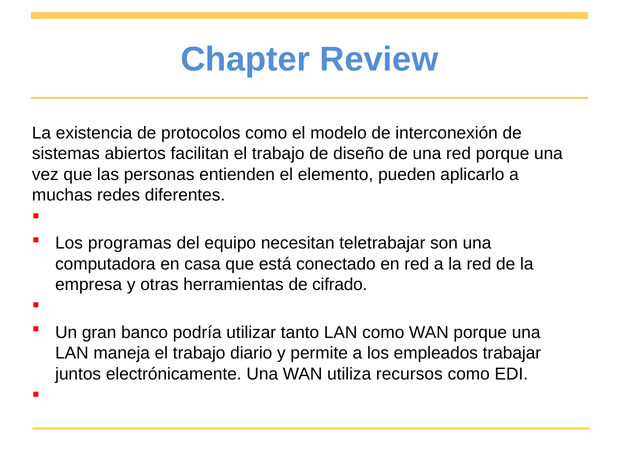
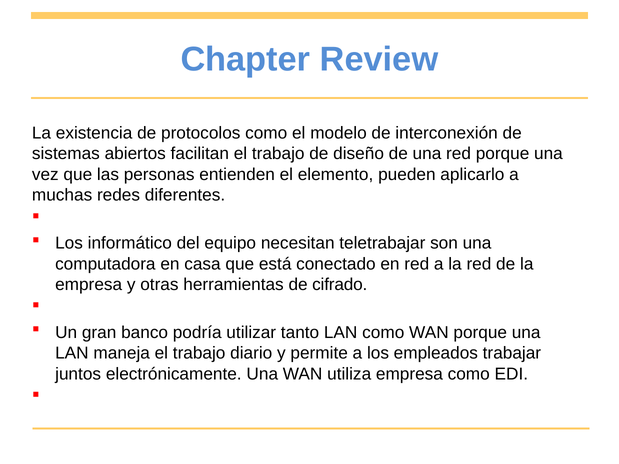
programas: programas -> informático (130, 243)
utiliza recursos: recursos -> empresa (409, 374)
